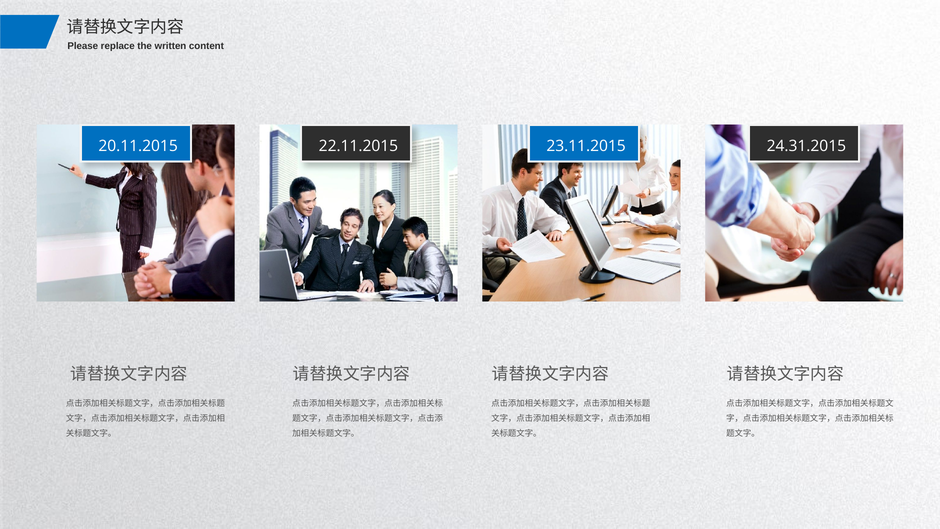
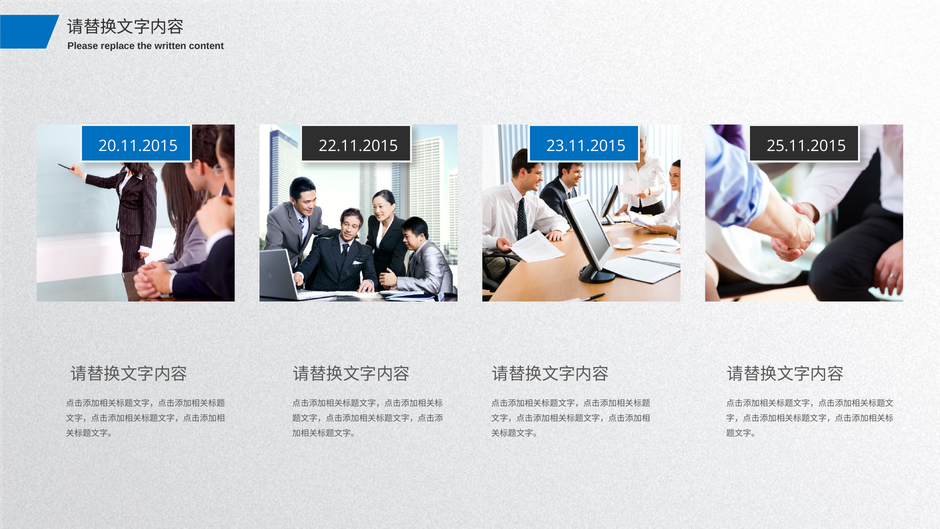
24.31.2015: 24.31.2015 -> 25.11.2015 (806, 146)
